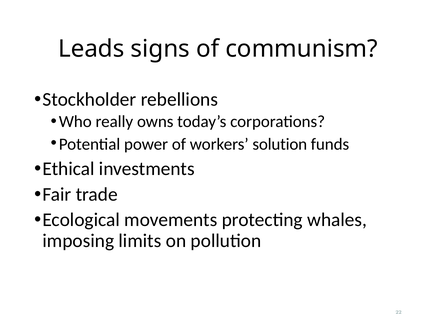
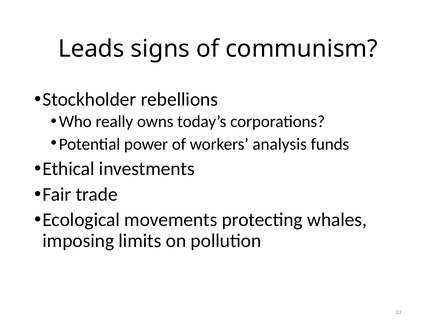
solution: solution -> analysis (280, 144)
